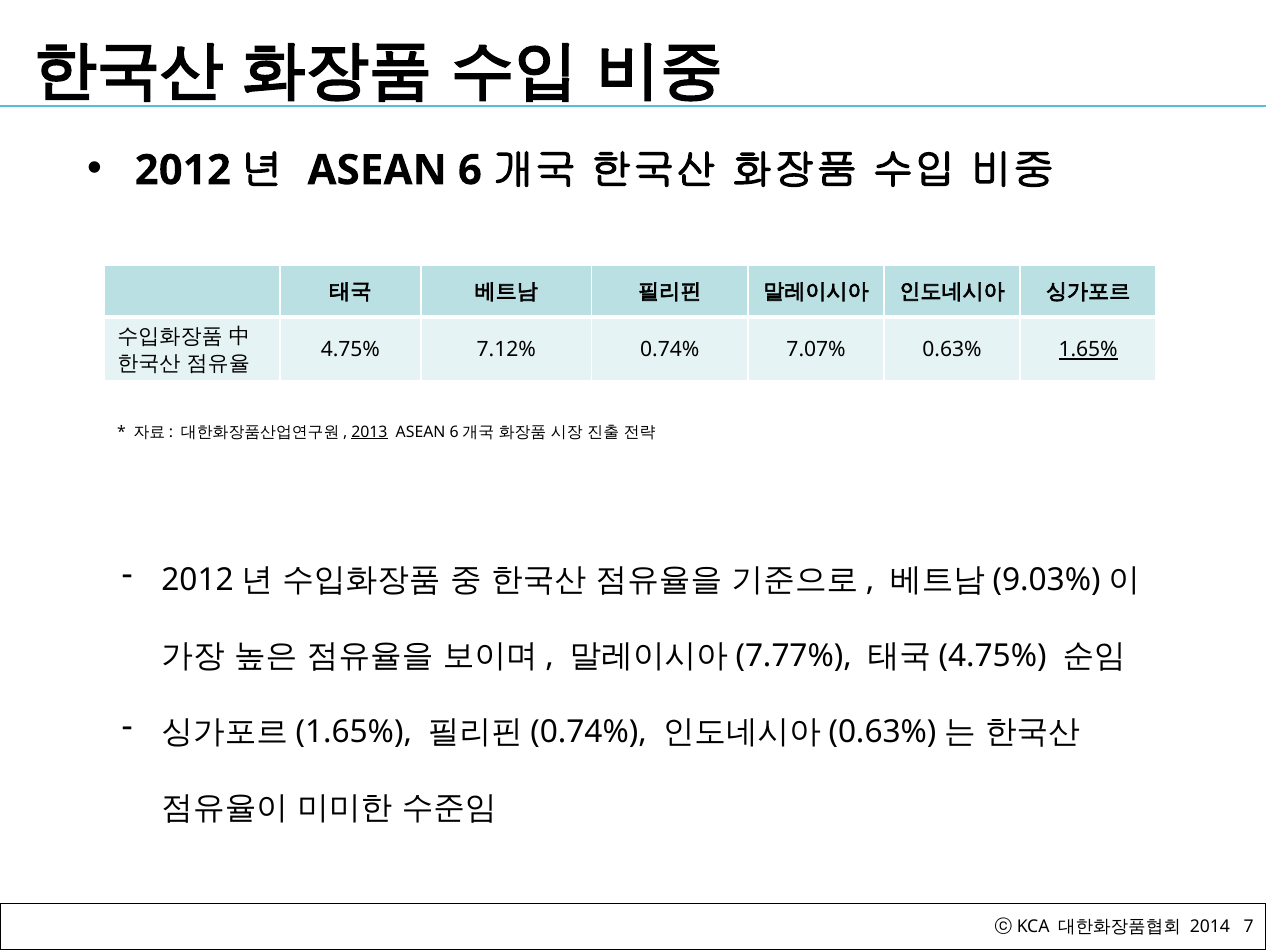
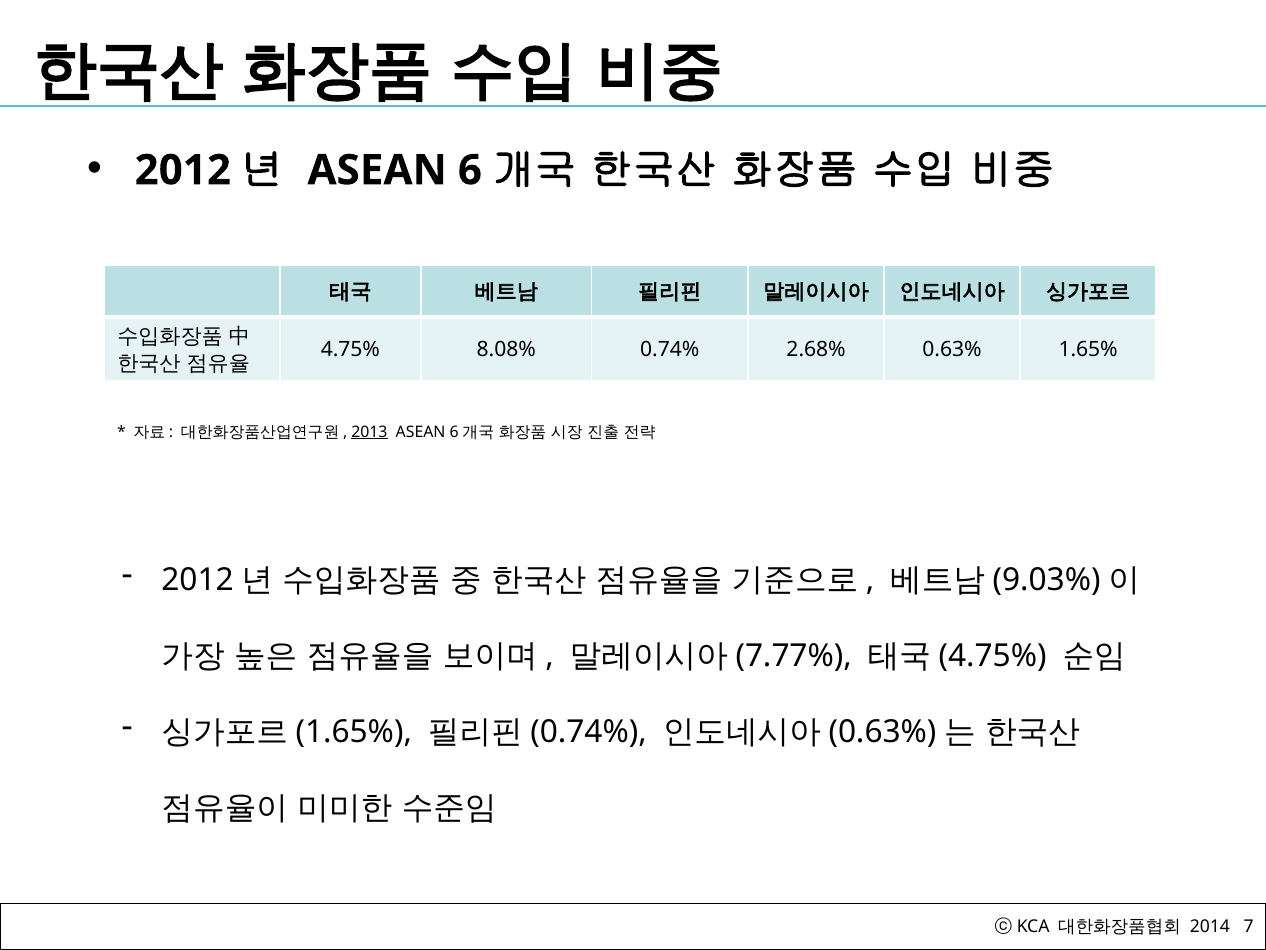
7.12%: 7.12% -> 8.08% (506, 350)
7.07%: 7.07% -> 2.68% (816, 350)
1.65% underline: present -> none (1088, 350)
